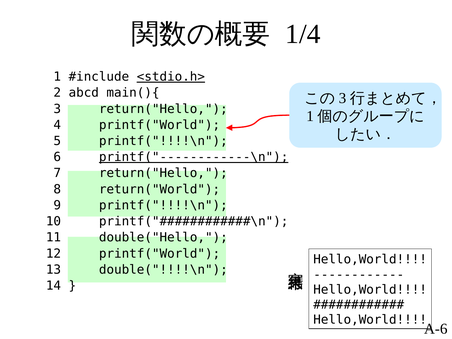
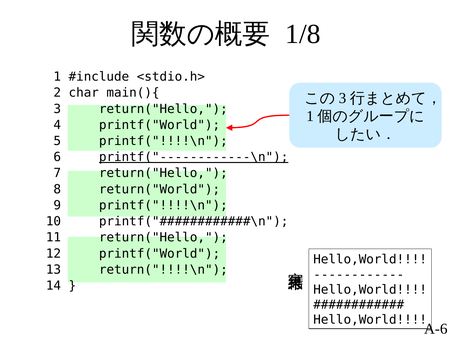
1/4: 1/4 -> 1/8 (303, 34)
<stdio.h> underline: present -> none (171, 77)
abcd: abcd -> char (84, 93)
11 double("Hello: double("Hello -> return("Hello (163, 237)
double("!!!!\n: double("!!!!\n -> return("!!!!\n (163, 270)
